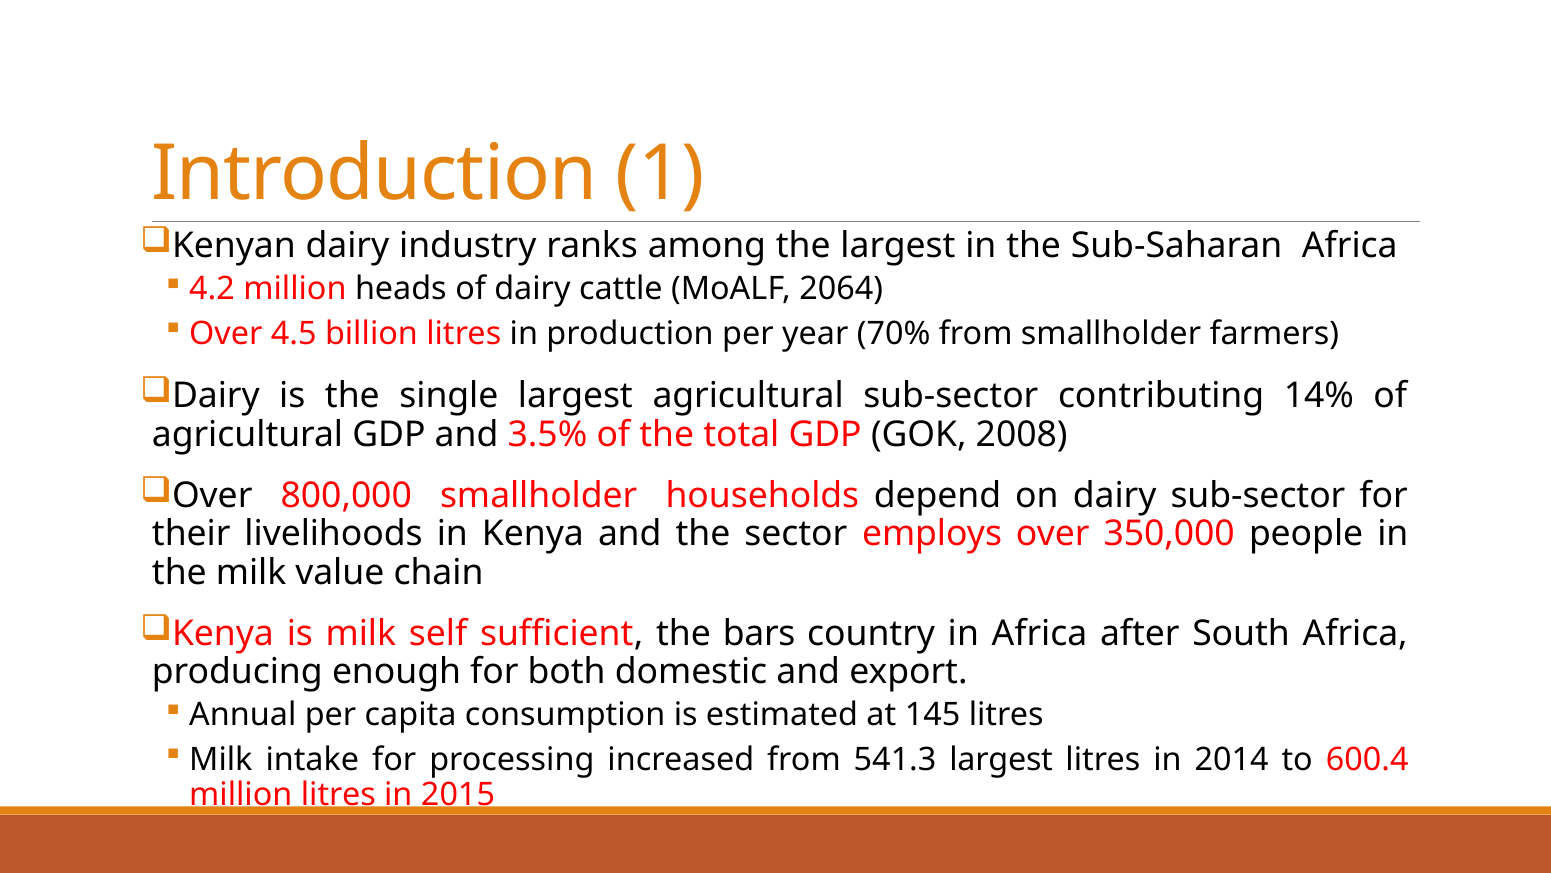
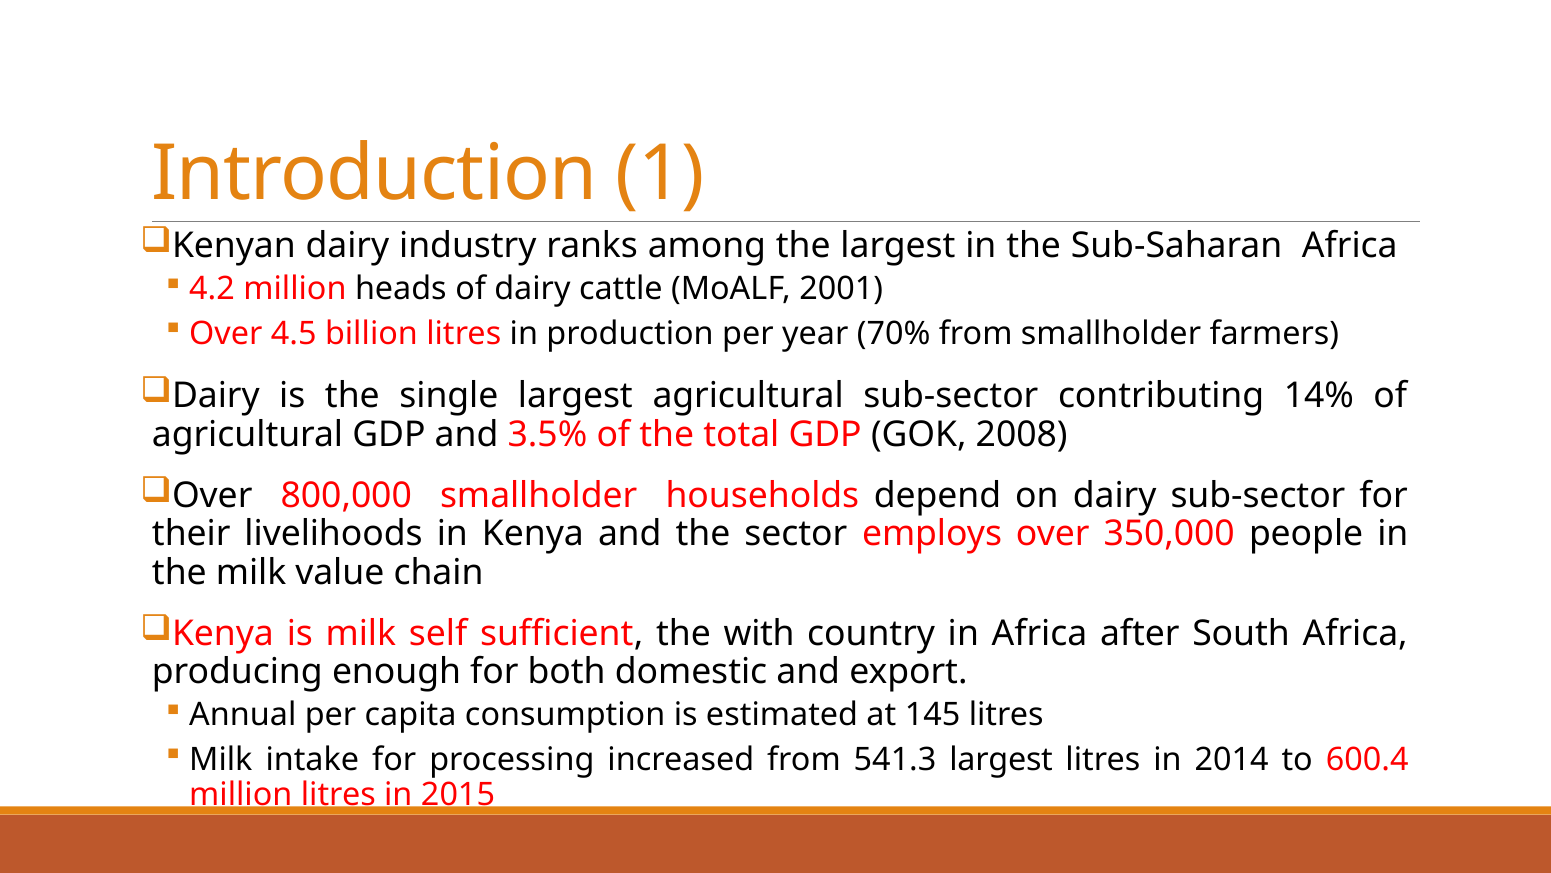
2064: 2064 -> 2001 (841, 289)
bars: bars -> with (759, 633)
